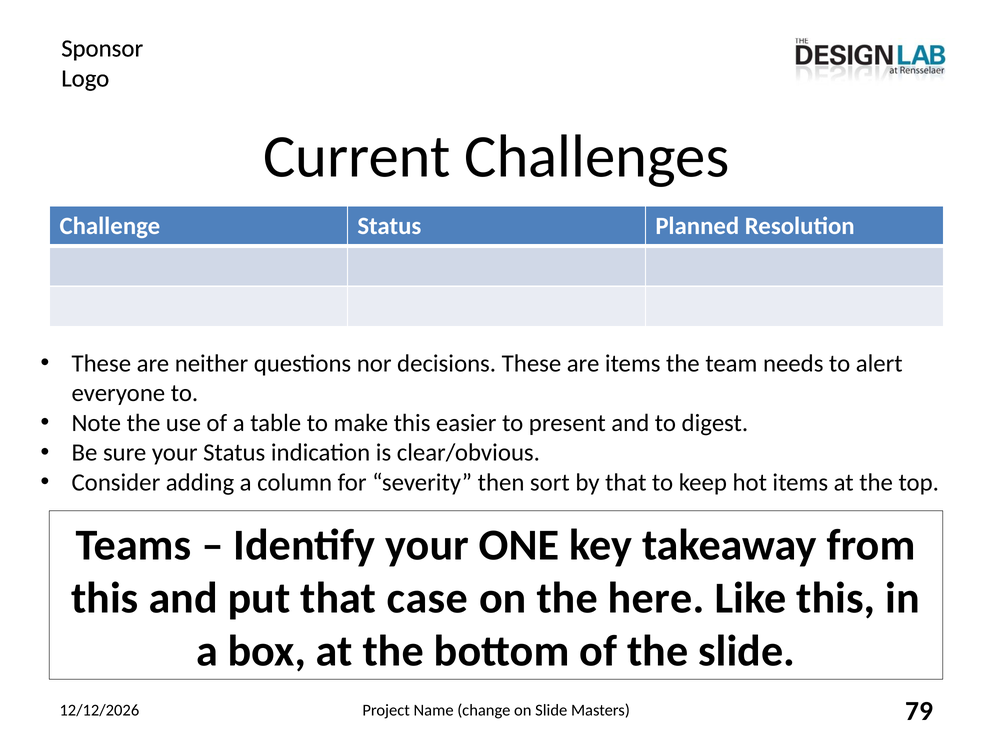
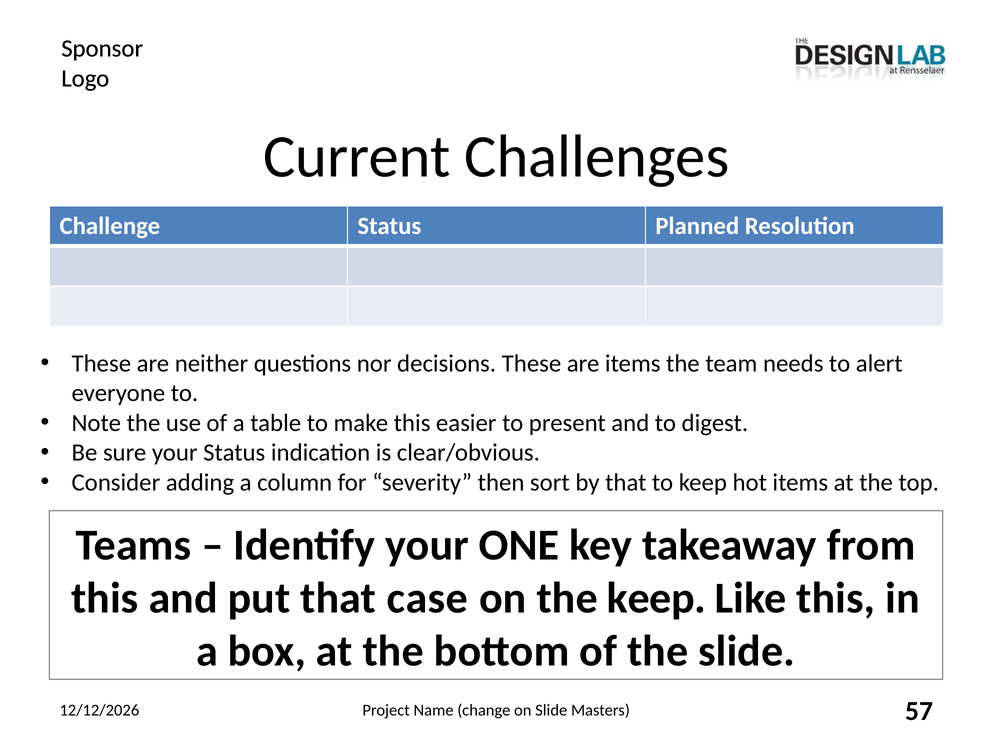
the here: here -> keep (657, 599)
79: 79 -> 57 (919, 712)
